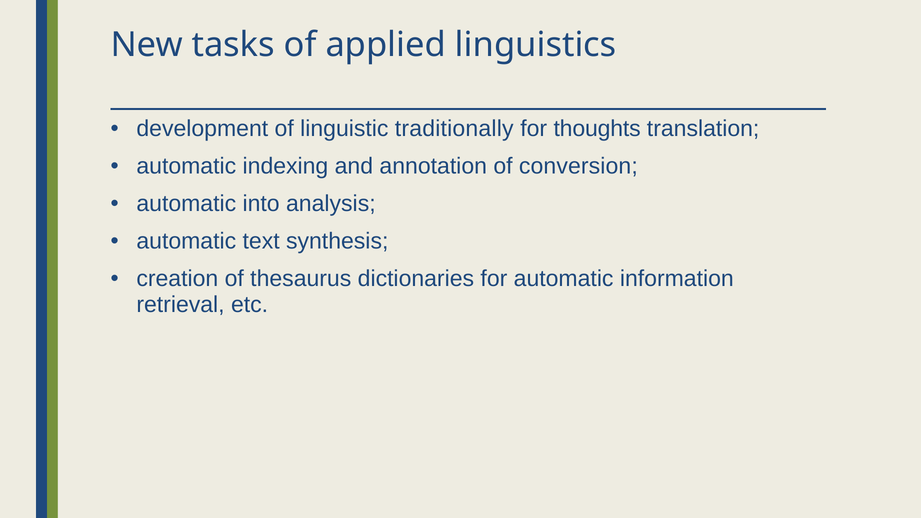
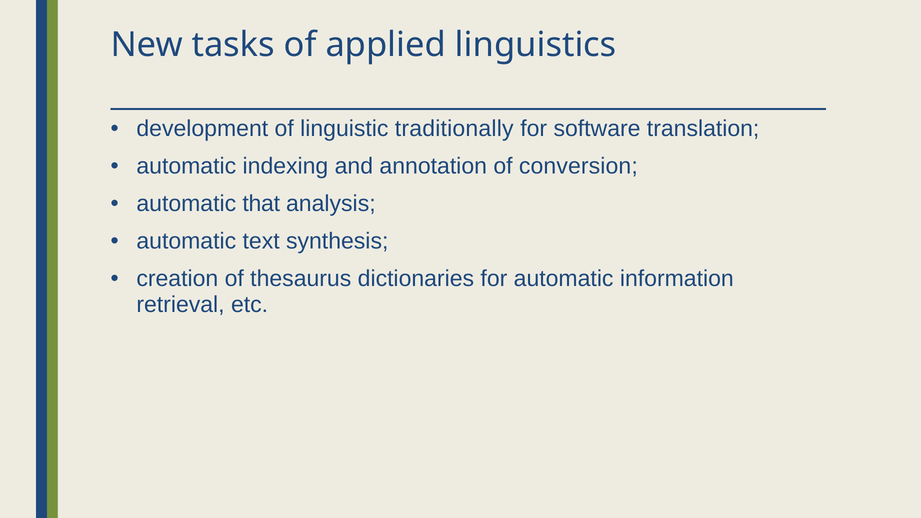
thoughts: thoughts -> software (597, 129)
into: into -> that (261, 204)
